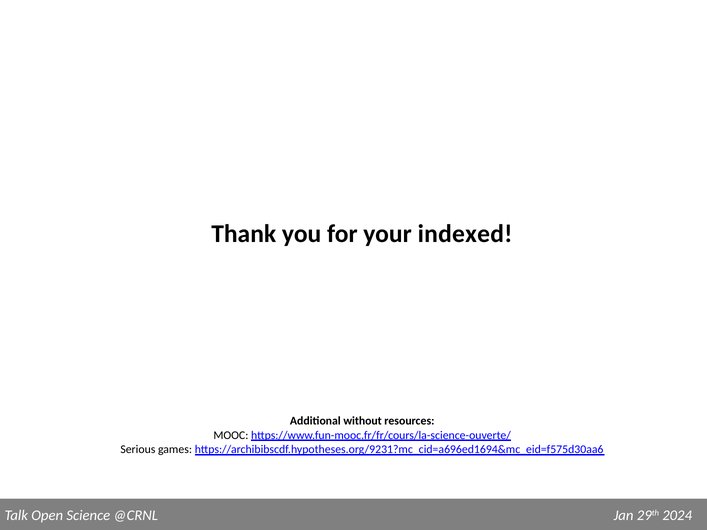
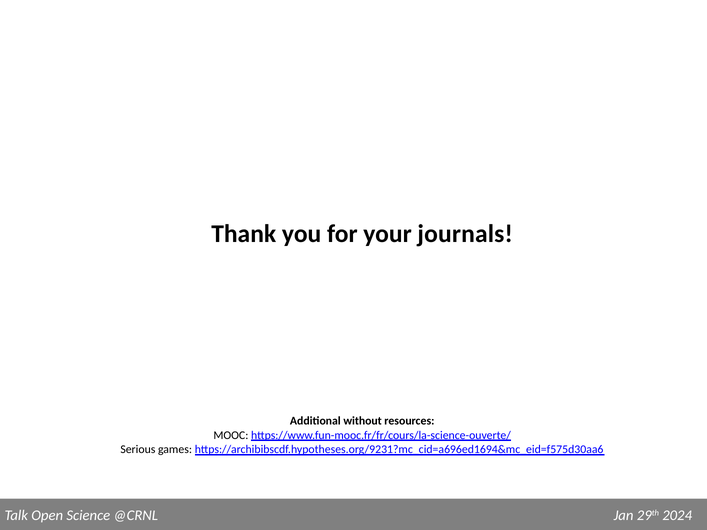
indexed: indexed -> journals (465, 234)
